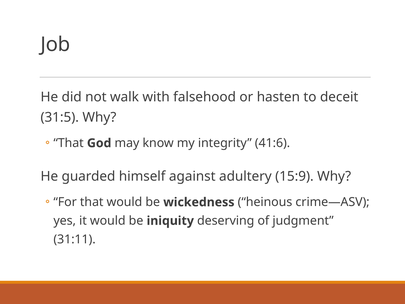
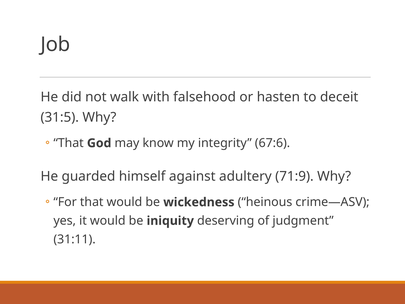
41:6: 41:6 -> 67:6 (273, 143)
15:9: 15:9 -> 71:9 (294, 176)
